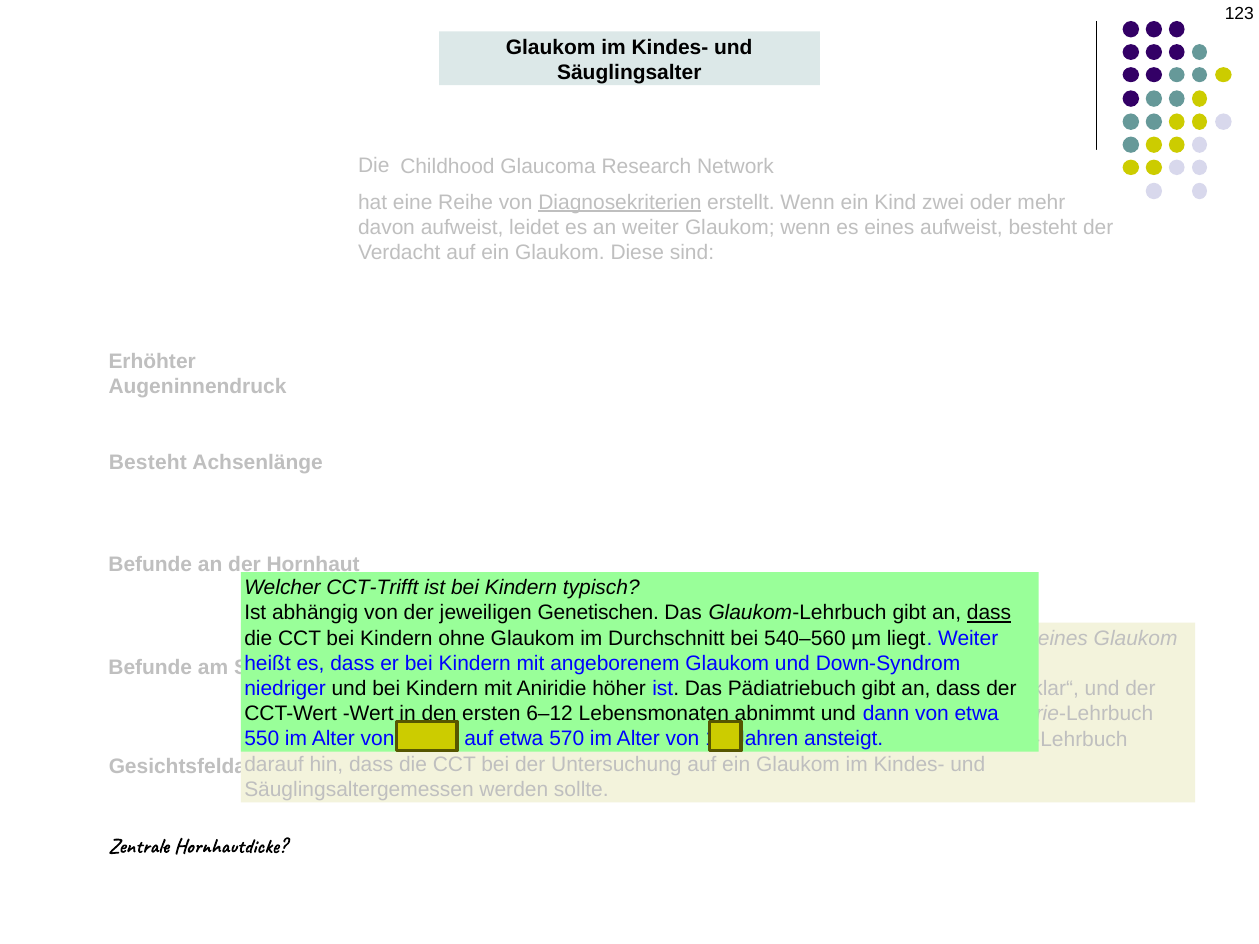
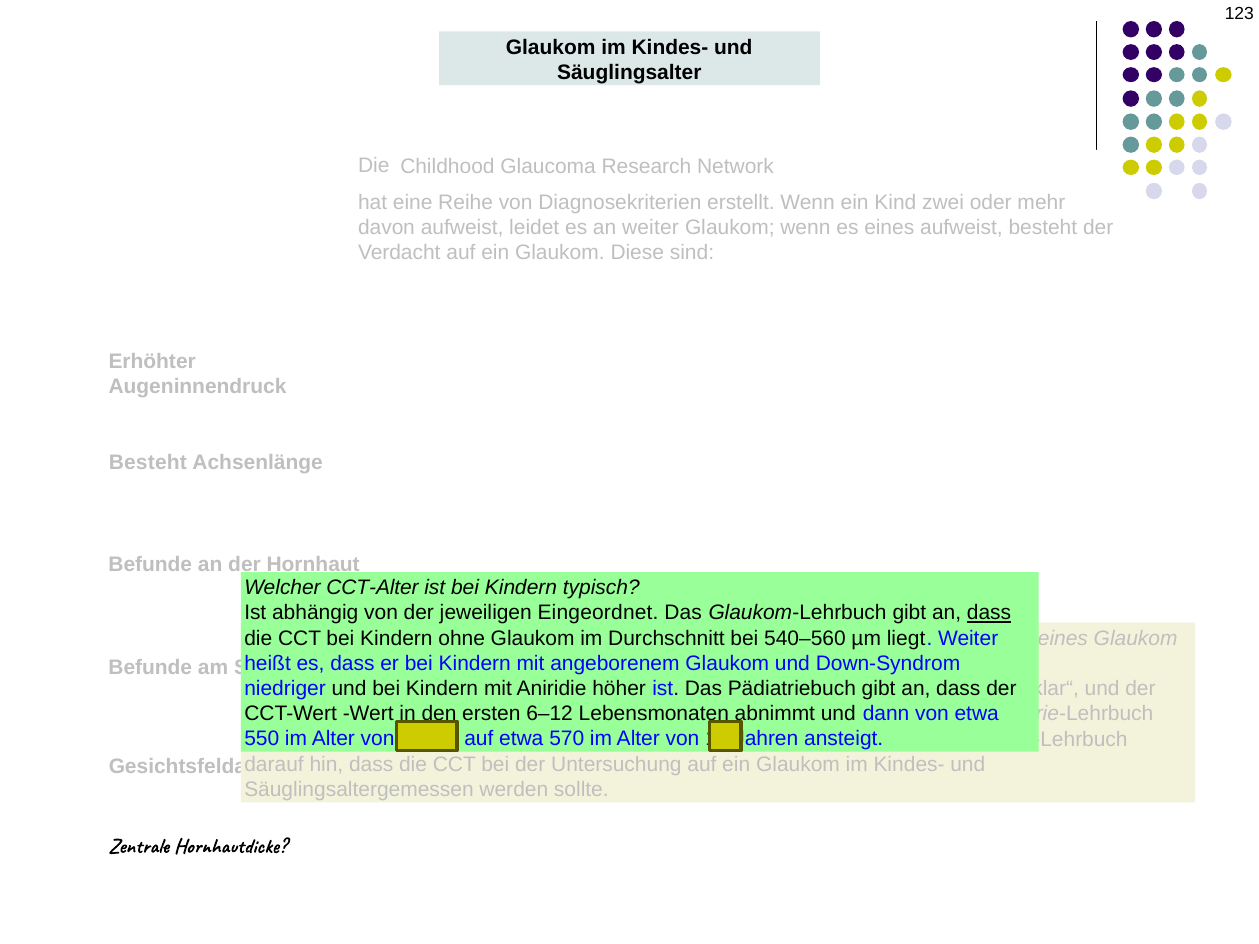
Diagnosekriterien underline: present -> none (620, 202)
CCT-Trifft: CCT-Trifft -> CCT-Alter (373, 588)
Genetischen: Genetischen -> Eingeordnet (598, 613)
